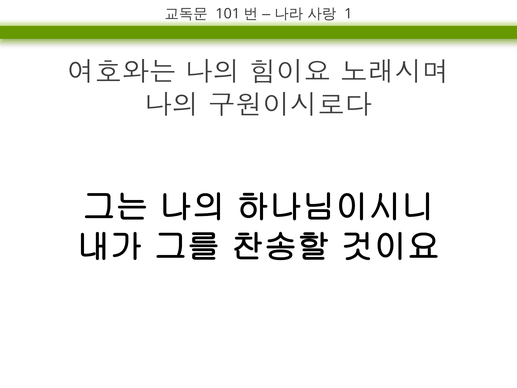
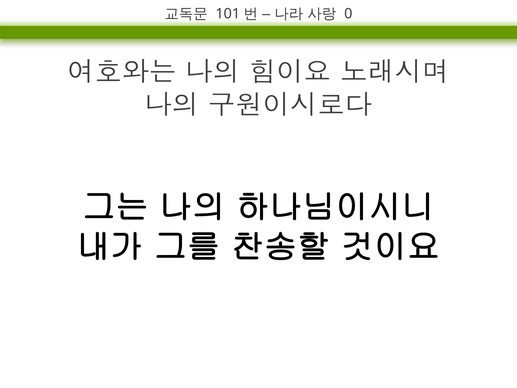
1: 1 -> 0 (348, 14)
